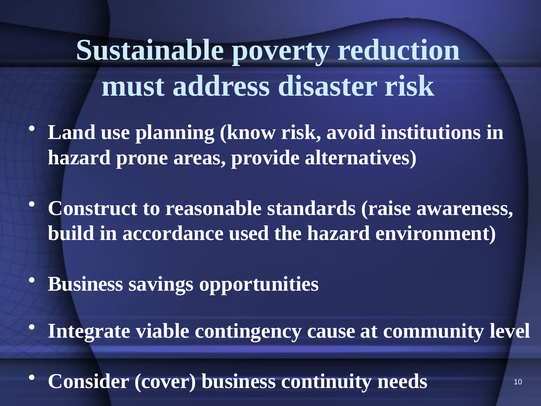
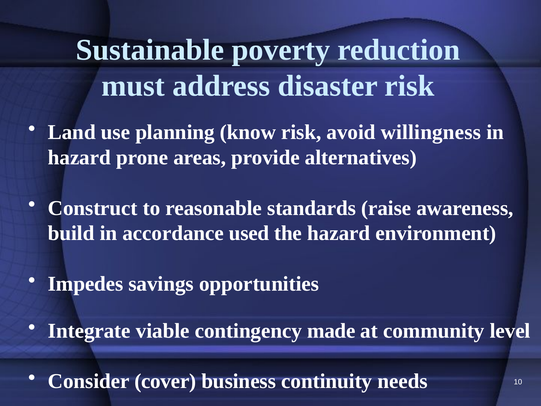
institutions: institutions -> willingness (431, 132)
Business: Business -> Impedes (86, 284)
cause: cause -> made (331, 331)
